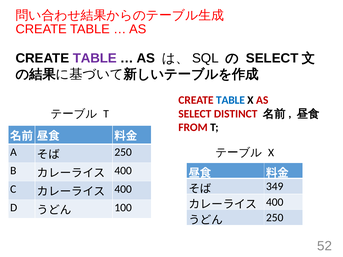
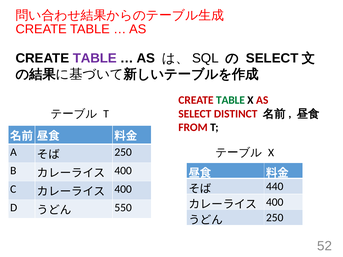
TABLE colour: blue -> green (230, 100)
349: 349 -> 440 (275, 187)
100: 100 -> 550 (123, 208)
